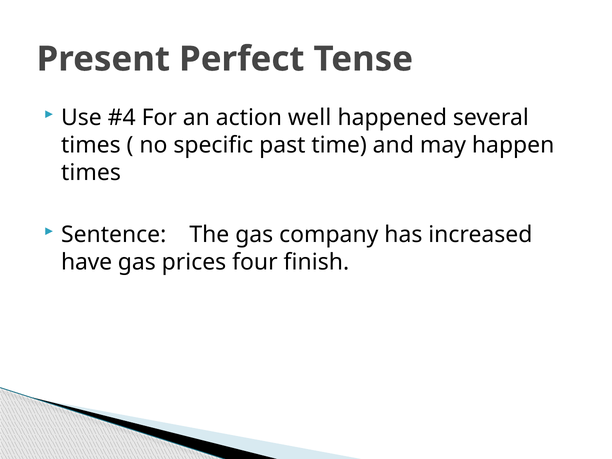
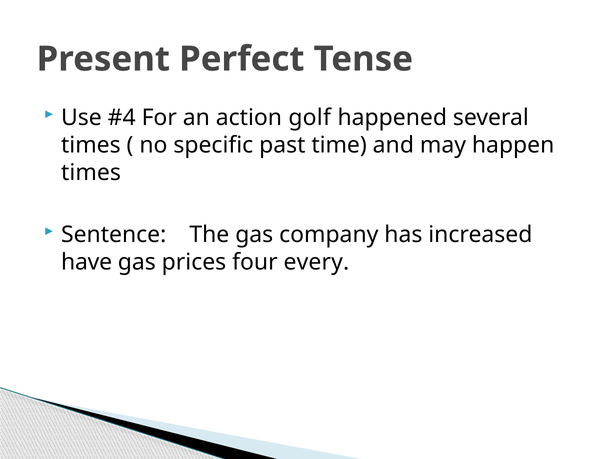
well: well -> golf (310, 118)
finish: finish -> every (316, 262)
